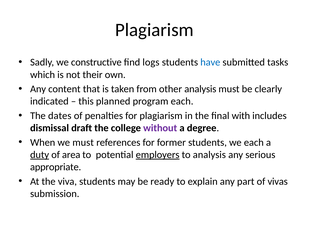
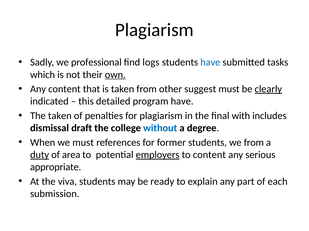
constructive: constructive -> professional (96, 63)
own underline: none -> present (115, 75)
other analysis: analysis -> suggest (200, 89)
clearly underline: none -> present (268, 89)
planned: planned -> detailed (113, 102)
program each: each -> have (182, 102)
The dates: dates -> taken (60, 116)
without colour: purple -> blue (160, 128)
we each: each -> from (254, 143)
to analysis: analysis -> content (209, 155)
vivas: vivas -> each (278, 182)
